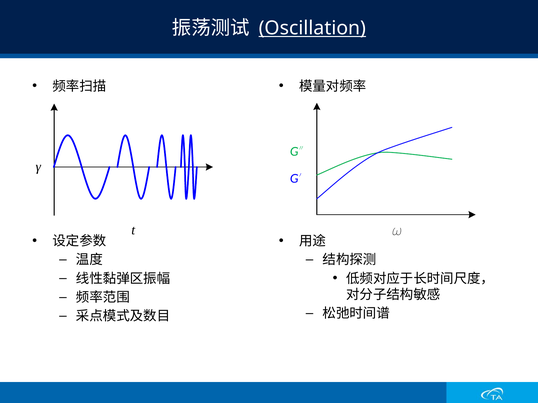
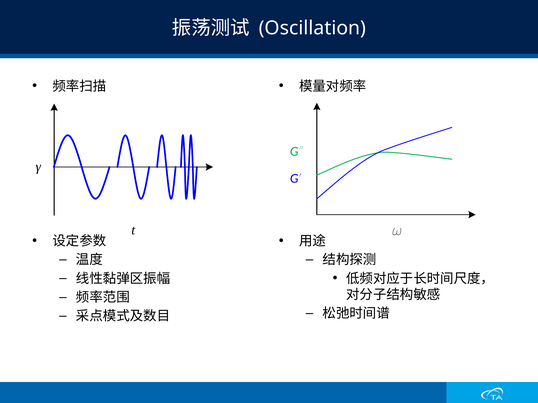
Oscillation underline: present -> none (312, 28)
